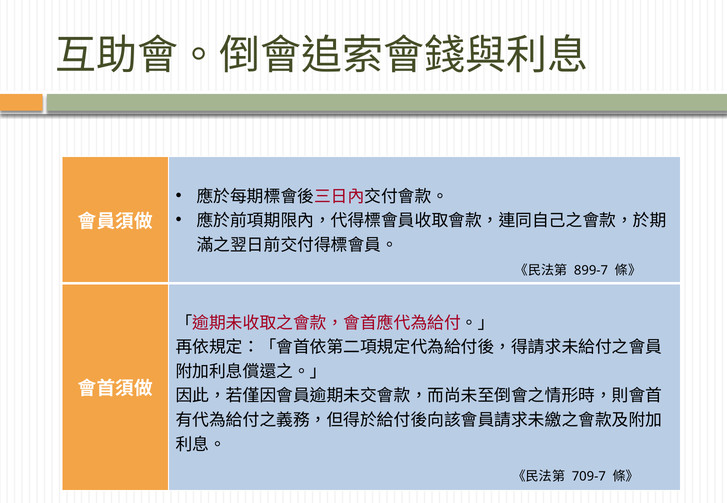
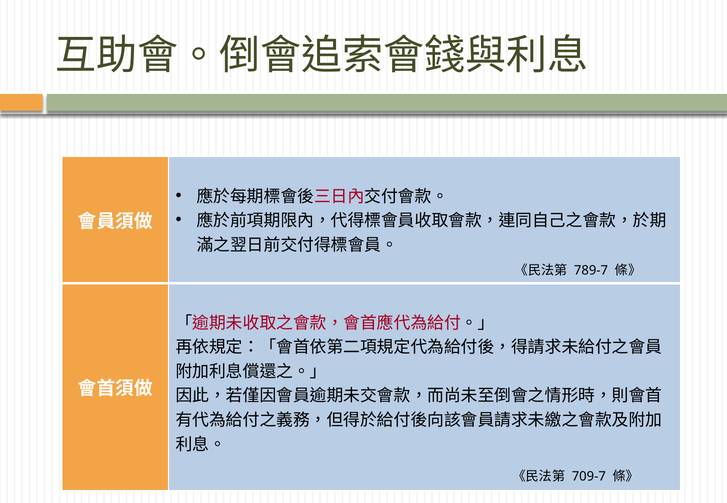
899-7: 899-7 -> 789-7 (591, 271)
